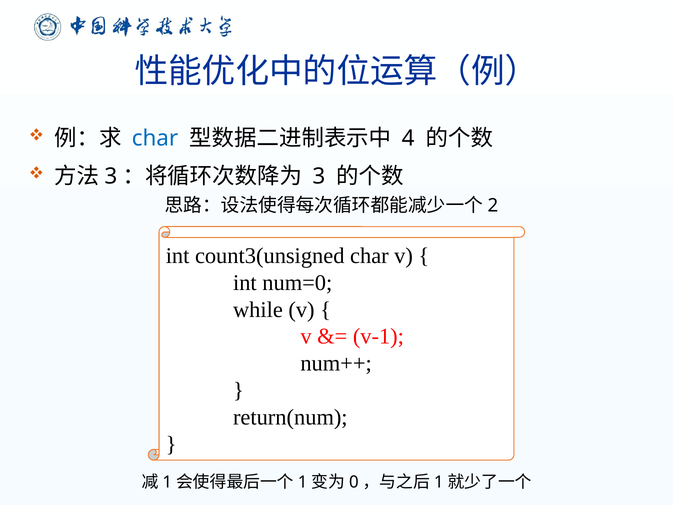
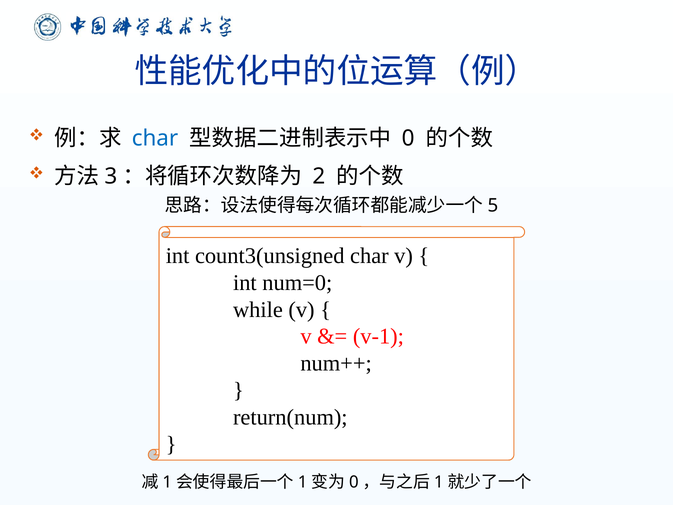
4: 4 -> 0 (408, 138)
3: 3 -> 2 (319, 176)
2: 2 -> 5 (493, 205)
